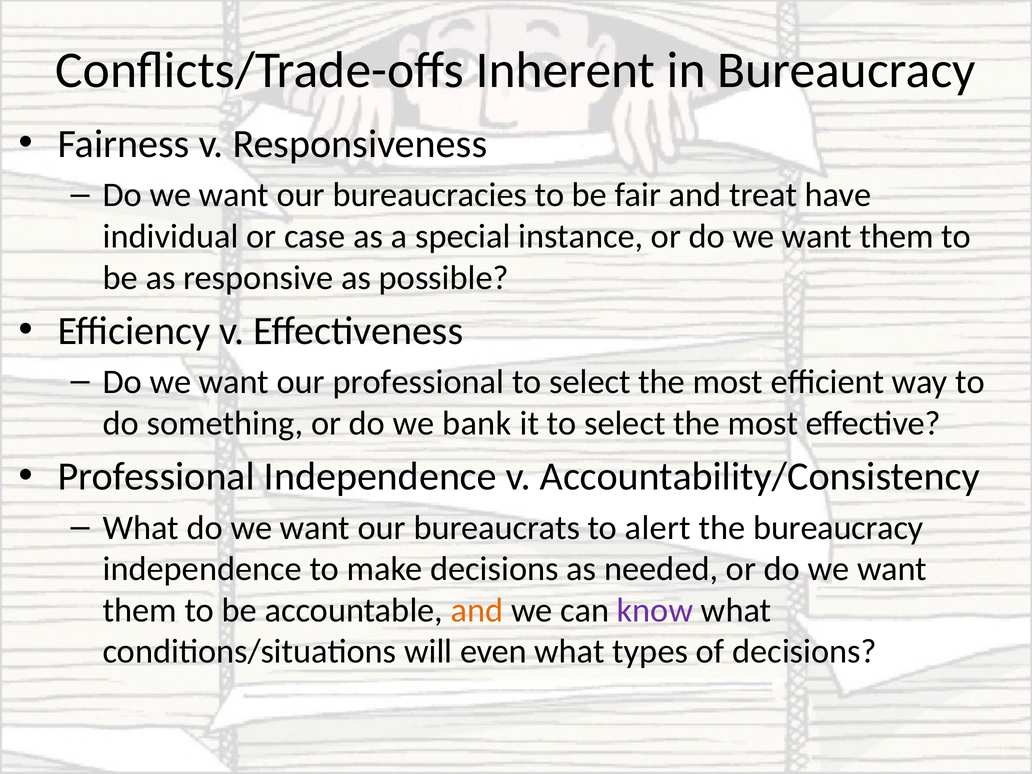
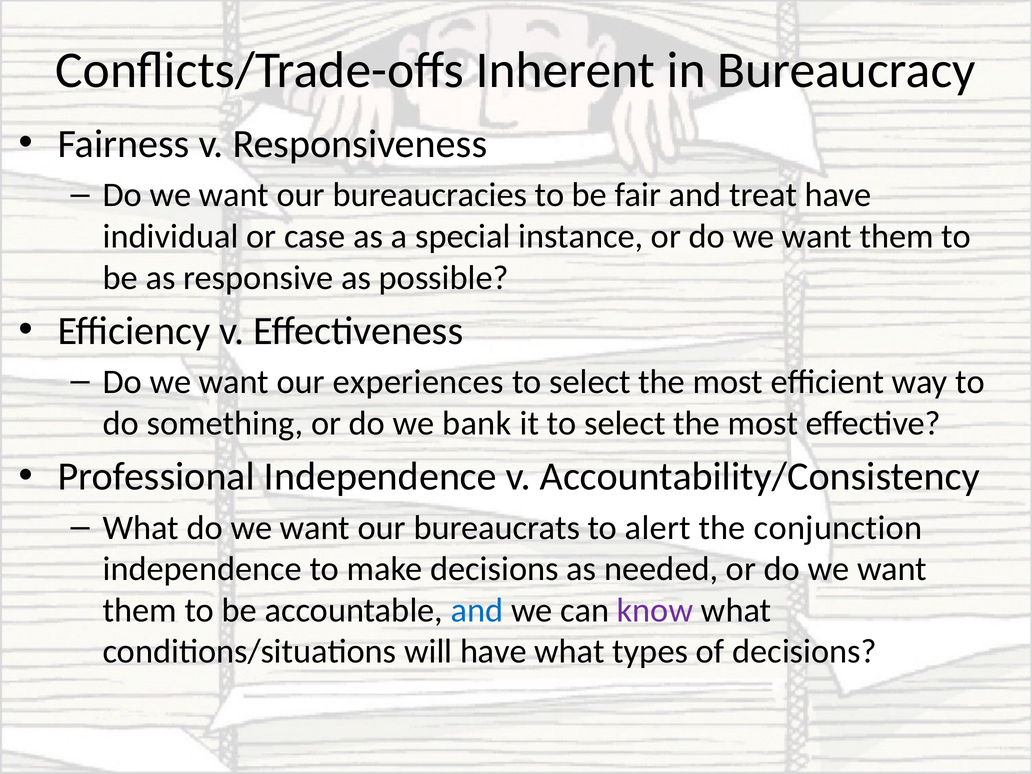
our professional: professional -> experiences (418, 382)
the bureaucracy: bureaucracy -> conjunction (838, 528)
and colour: orange -> blue (477, 610)
will even: even -> have (493, 652)
